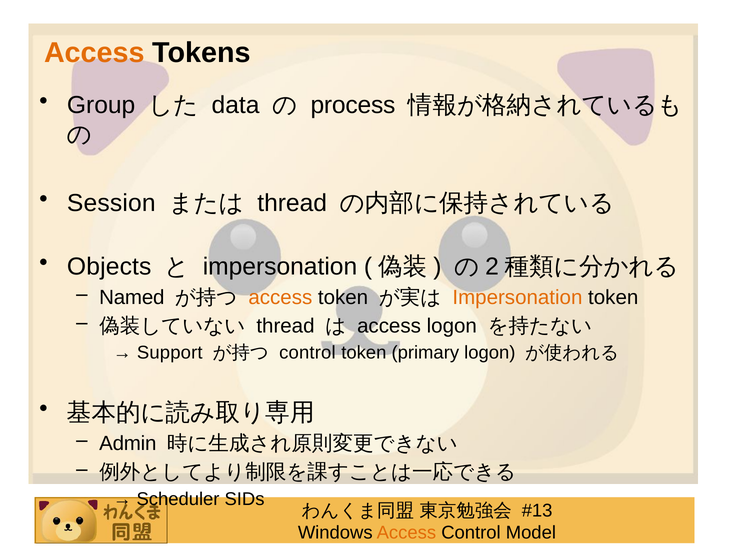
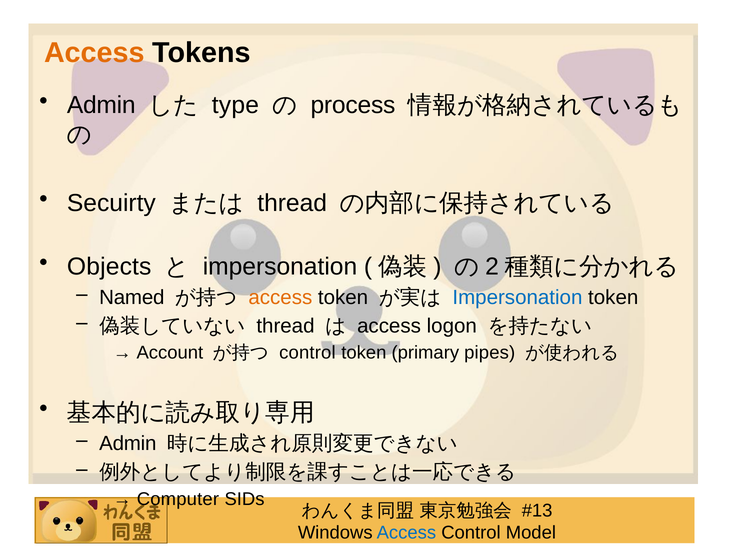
Group: Group -> Admin (101, 105)
data: data -> type (235, 105)
Session: Session -> Secuirty (111, 204)
Impersonation colour: orange -> blue (517, 298)
Support: Support -> Account (170, 353)
primary logon: logon -> pipes (490, 353)
Scheduler: Scheduler -> Computer (178, 500)
Access colour: orange -> blue (406, 533)
